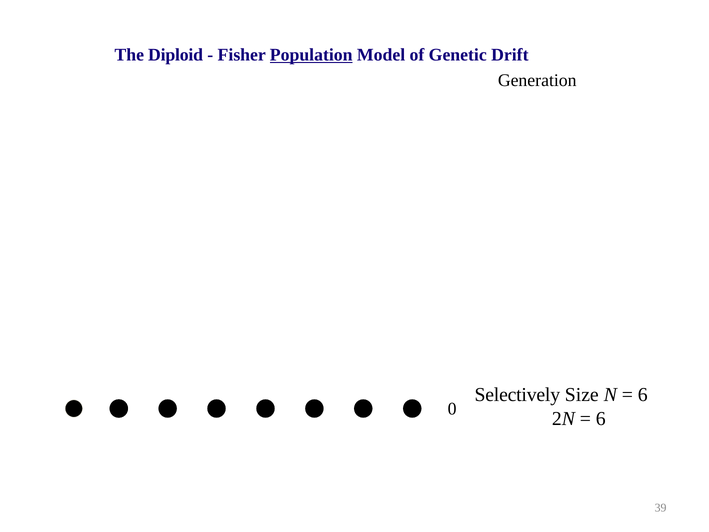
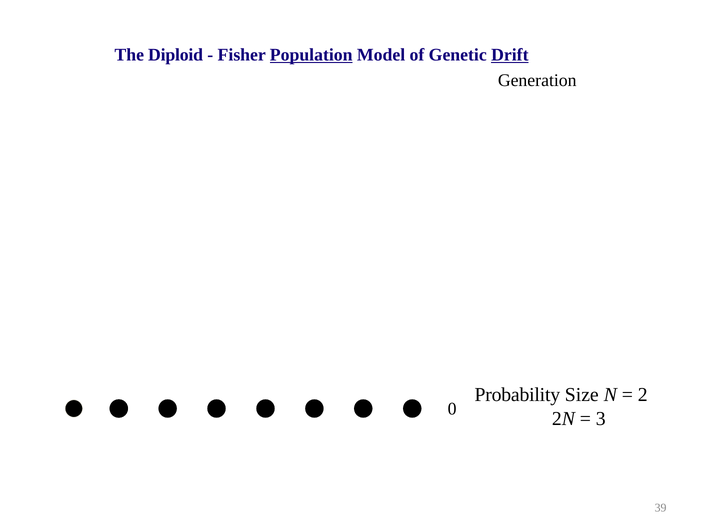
Drift underline: none -> present (510, 55)
Selectively: Selectively -> Probability (517, 395)
6: 6 -> 2 (643, 395)
6: 6 -> 3 (601, 418)
